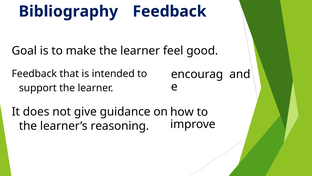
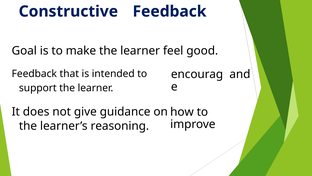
Bibliography: Bibliography -> Constructive (68, 11)
